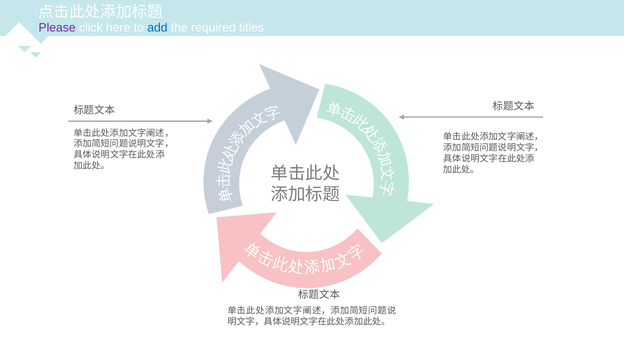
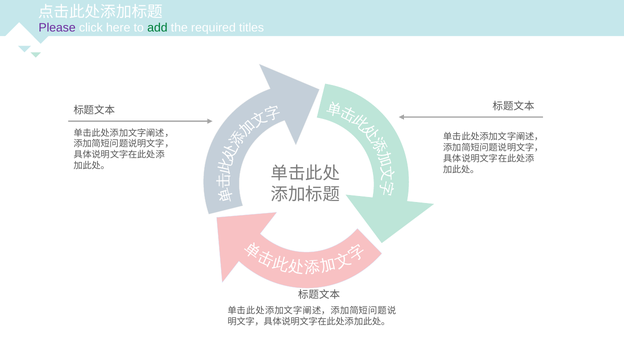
add colour: blue -> green (157, 28)
